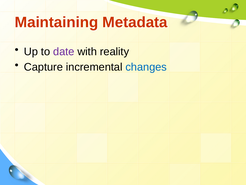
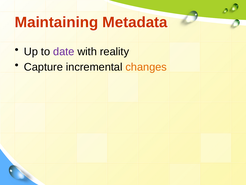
changes colour: blue -> orange (146, 67)
